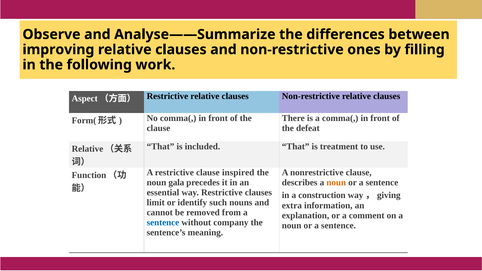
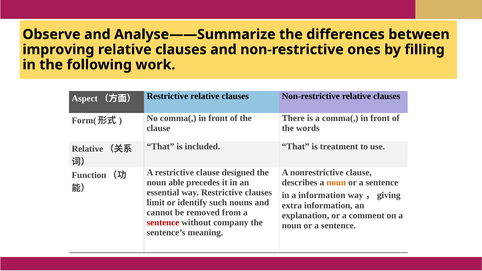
defeat: defeat -> words (308, 128)
inspired: inspired -> designed (238, 173)
gala: gala -> able (176, 183)
a construction: construction -> information (322, 195)
sentence colour: blue -> red (163, 223)
